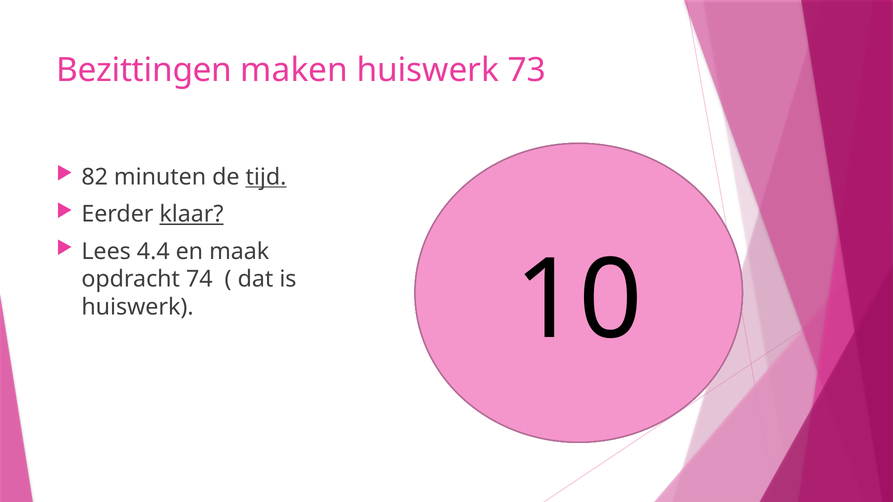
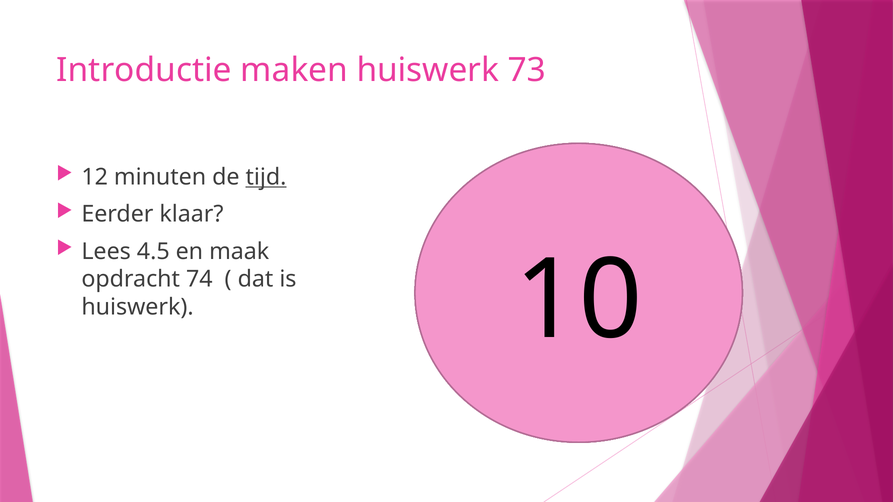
Bezittingen: Bezittingen -> Introductie (144, 70)
82: 82 -> 12 (95, 177)
klaar underline: present -> none (191, 214)
4.4: 4.4 -> 4.5 (153, 252)
